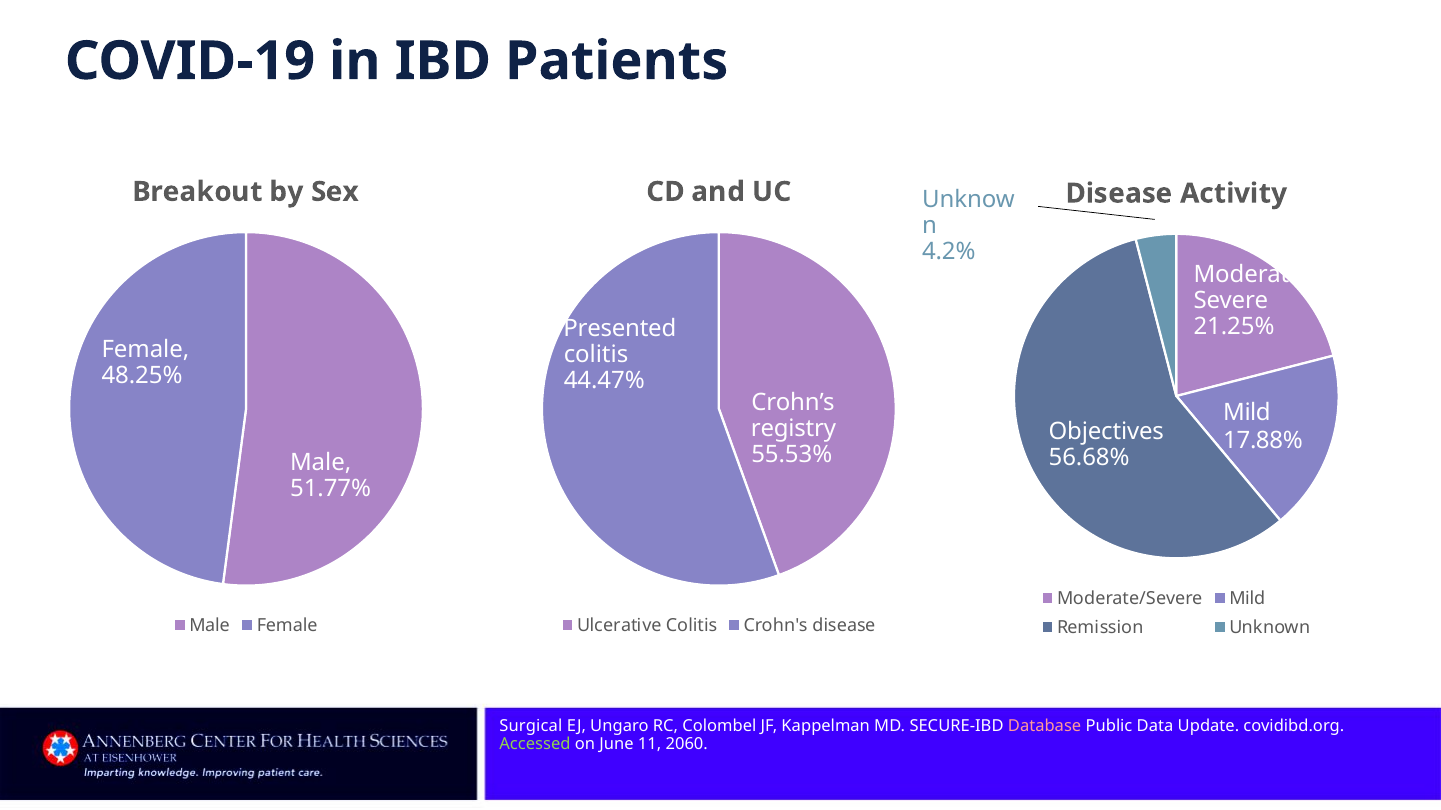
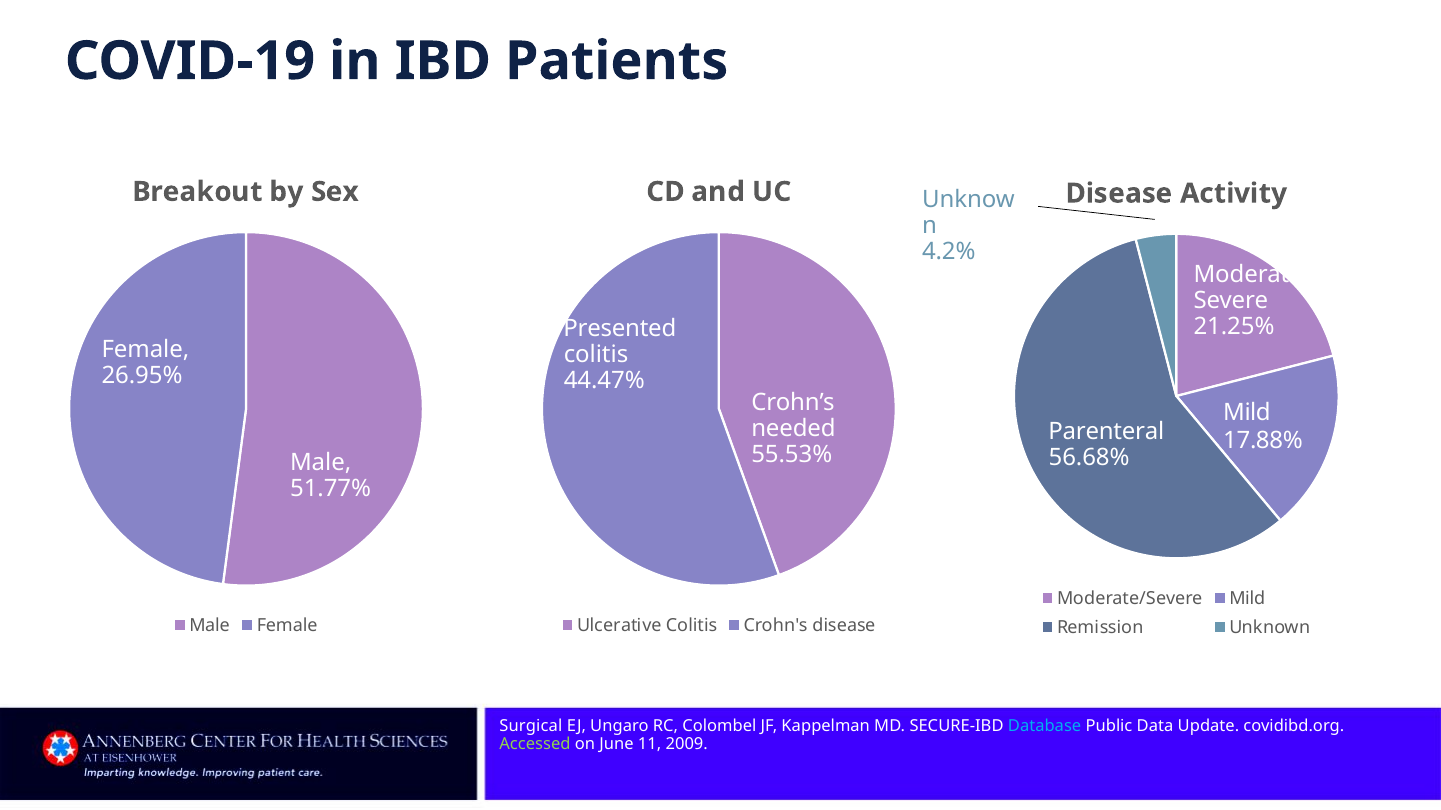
48.25%: 48.25% -> 26.95% (142, 375)
registry: registry -> needed (793, 429)
Objectives: Objectives -> Parenteral (1106, 432)
Database colour: pink -> light blue (1045, 726)
2060: 2060 -> 2009 (687, 744)
